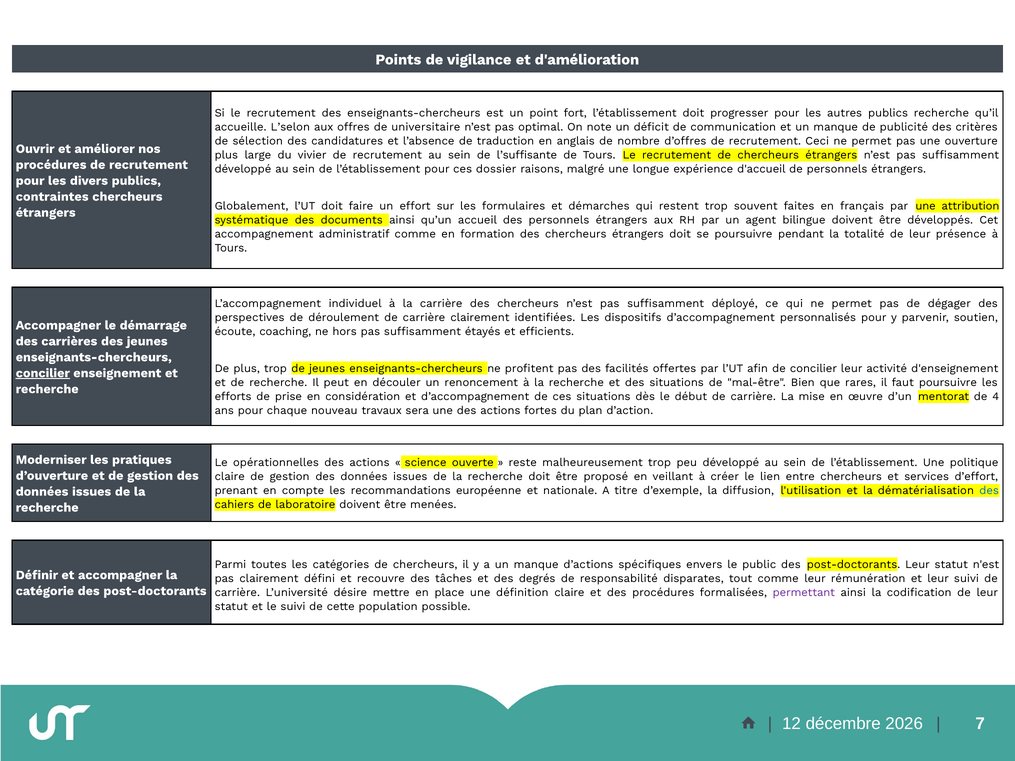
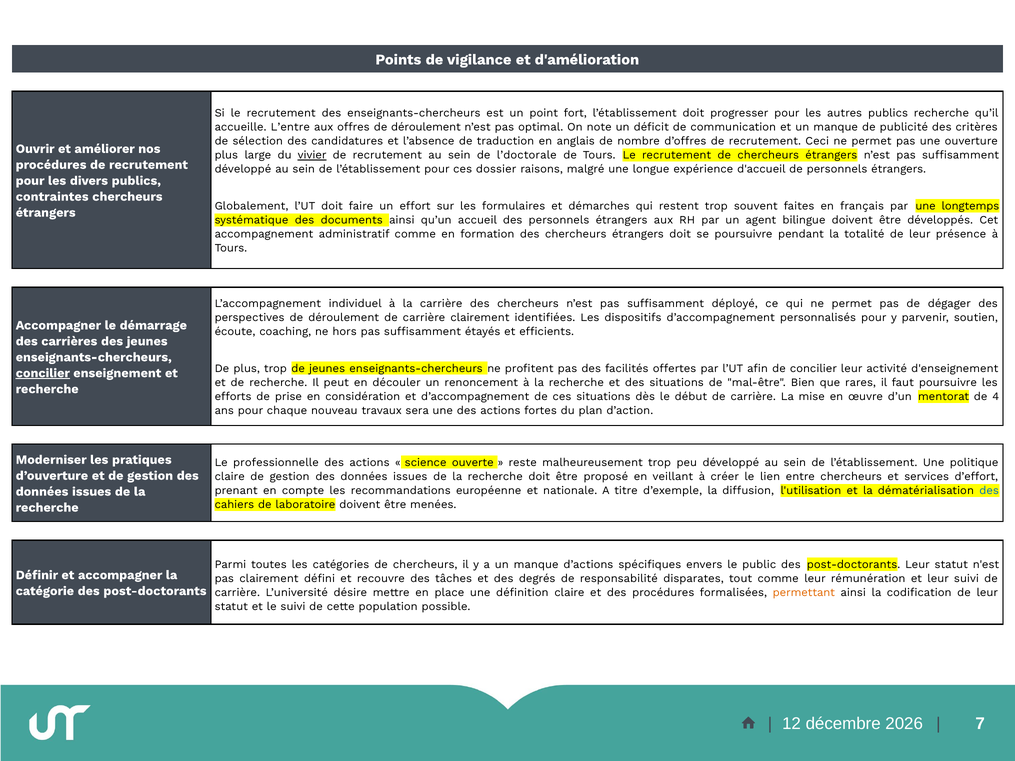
L’selon: L’selon -> L’entre (290, 127)
offres de universitaire: universitaire -> déroulement (426, 127)
vivier underline: none -> present (312, 155)
l’suffisante: l’suffisante -> l’doctorale (527, 155)
attribution: attribution -> longtemps (970, 206)
opérationnelles: opérationnelles -> professionnelle (276, 462)
permettant colour: purple -> orange (804, 593)
